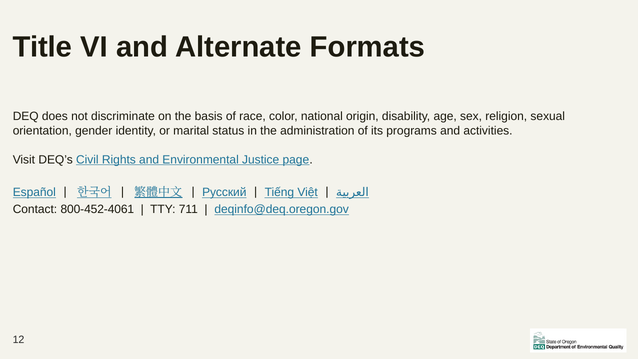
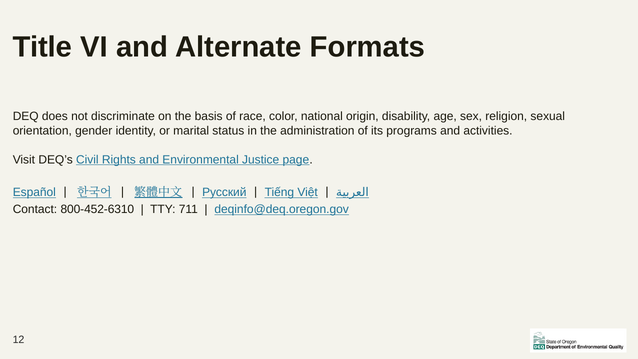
800-452-4061: 800-452-4061 -> 800-452-6310 (97, 209)
